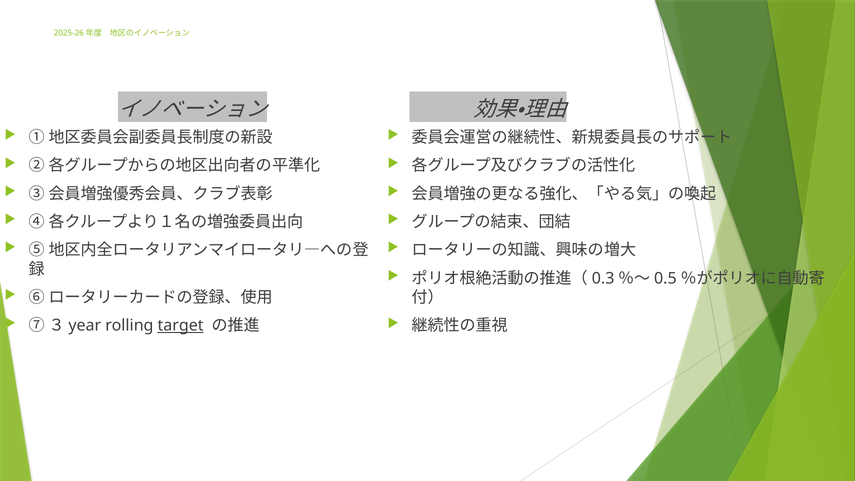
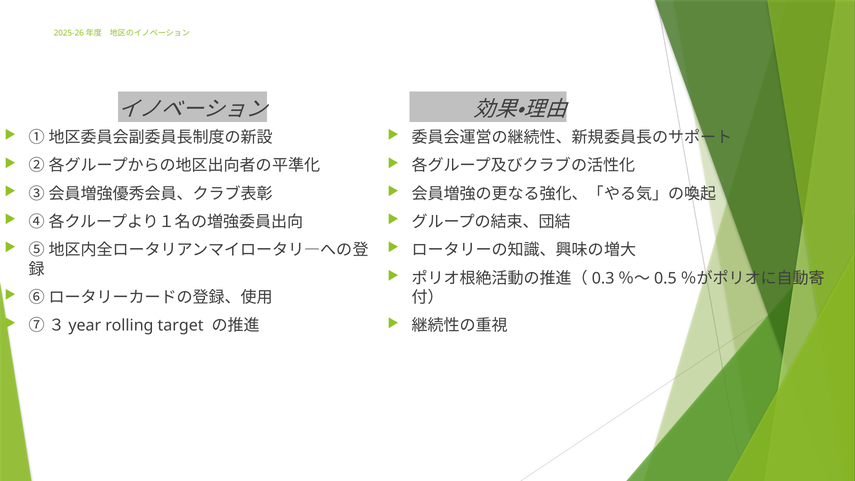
target underline: present -> none (181, 326)
